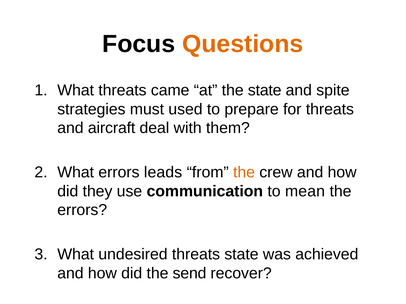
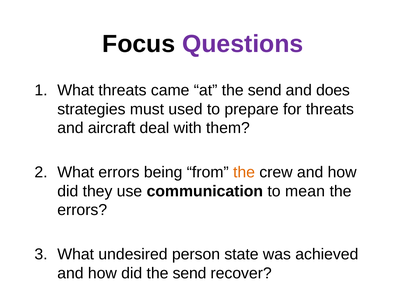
Questions colour: orange -> purple (243, 44)
at the state: state -> send (265, 90)
spite: spite -> does (333, 90)
leads: leads -> being (163, 173)
undesired threats: threats -> person (196, 255)
